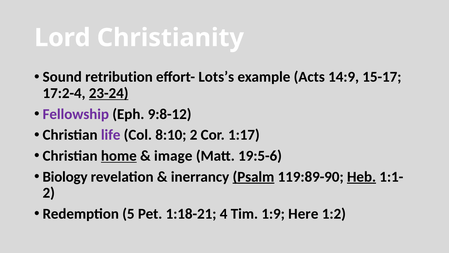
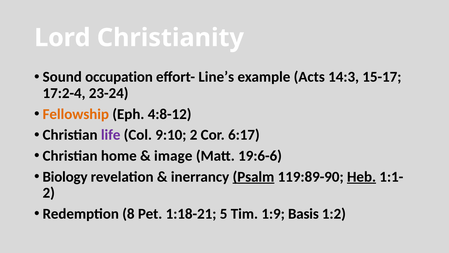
retribution: retribution -> occupation (119, 77)
Lots’s: Lots’s -> Line’s (216, 77)
14:9: 14:9 -> 14:3 (344, 77)
23-24 underline: present -> none (109, 93)
Fellowship colour: purple -> orange (76, 114)
9:8-12: 9:8-12 -> 4:8-12 (170, 114)
8:10: 8:10 -> 9:10 (171, 135)
1:17: 1:17 -> 6:17 (244, 135)
home underline: present -> none (119, 156)
19:5-6: 19:5-6 -> 19:6-6 (260, 156)
5: 5 -> 8 (128, 214)
4: 4 -> 5 (224, 214)
Here: Here -> Basis (303, 214)
